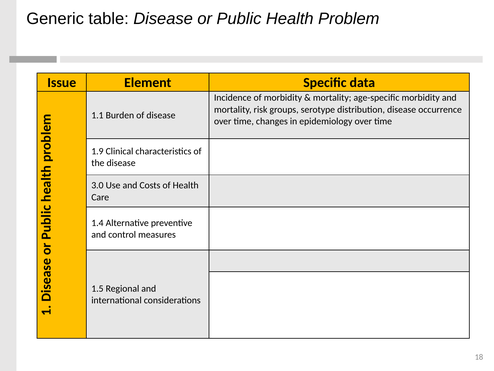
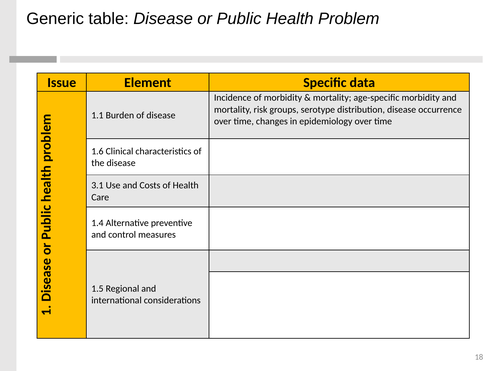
1.9: 1.9 -> 1.6 (97, 151)
3.0: 3.0 -> 3.1 (97, 185)
